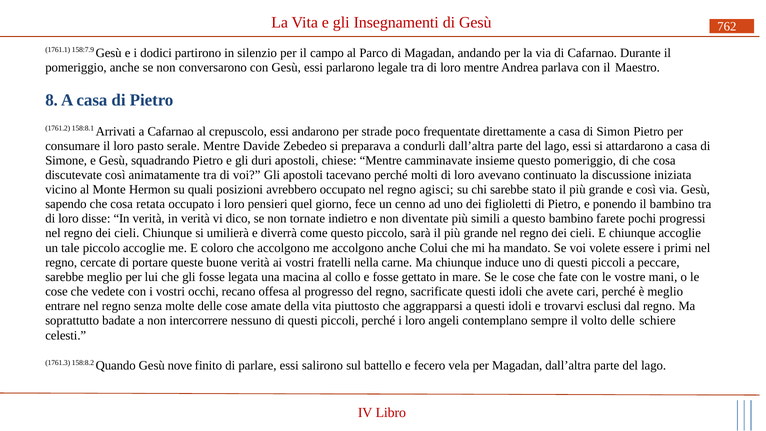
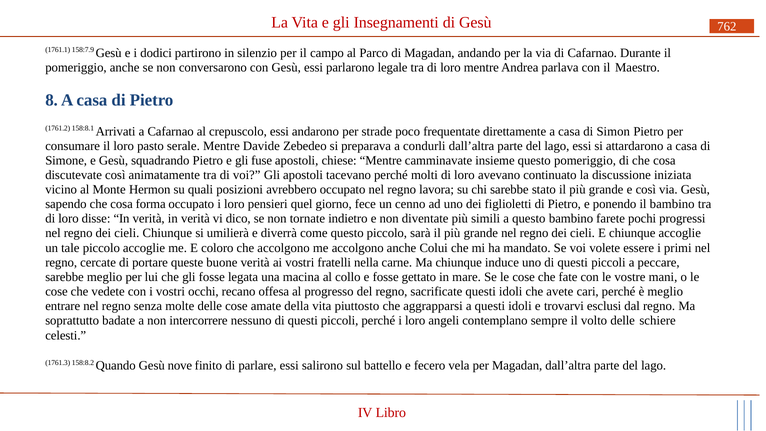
duri: duri -> fuse (262, 161)
agisci: agisci -> lavora (437, 190)
retata: retata -> forma (151, 204)
